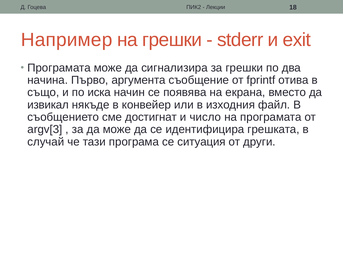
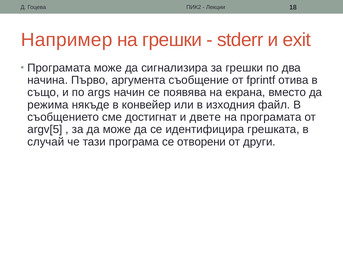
иска: иска -> args (99, 93)
извикал: извикал -> режима (48, 105)
число: число -> двете (205, 117)
argv[3: argv[3 -> argv[5 (45, 130)
ситуация: ситуация -> отворени (202, 142)
